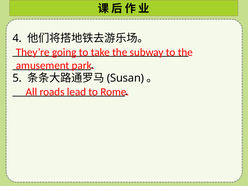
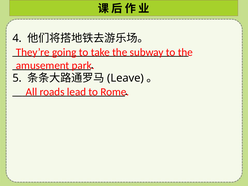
Susan: Susan -> Leave (125, 78)
